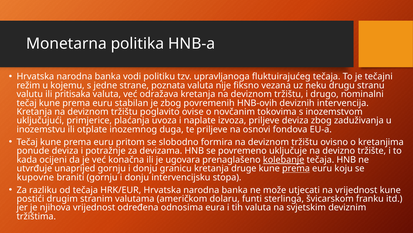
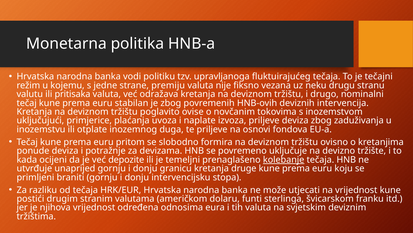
poznata: poznata -> premiju (168, 85)
konačna: konačna -> depozite (126, 159)
ugovara: ugovara -> temeljni (183, 159)
prema underline: present -> none (296, 168)
kupovne: kupovne -> primljeni (35, 177)
